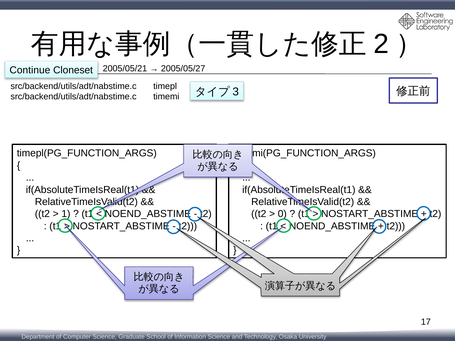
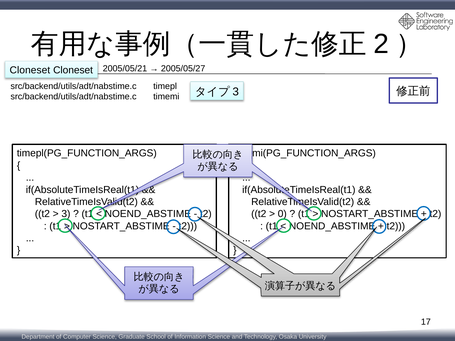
Continue: Continue -> Cloneset (30, 70)
1: 1 -> 3 (66, 214)
